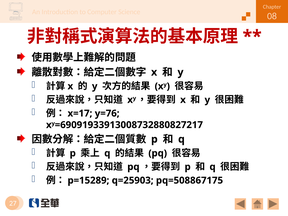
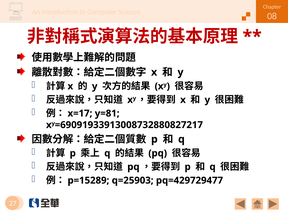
y=76: y=76 -> y=81 (107, 113)
pq=508867175: pq=508867175 -> pq=429729477 (190, 180)
